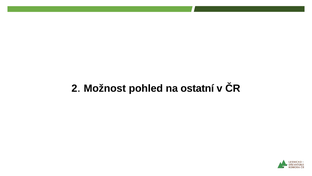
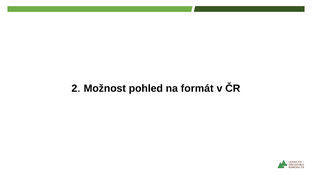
ostatní: ostatní -> formát (197, 88)
